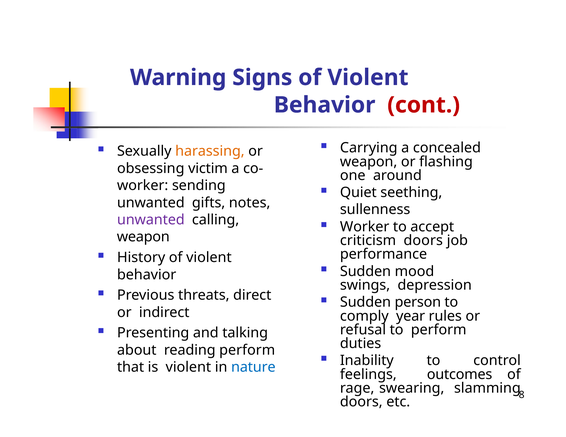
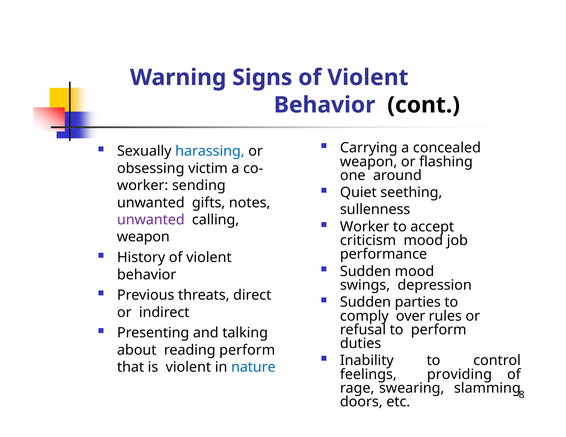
cont colour: red -> black (424, 105)
harassing colour: orange -> blue (210, 151)
criticism doors: doors -> mood (423, 241)
person: person -> parties (418, 303)
year: year -> over (411, 316)
outcomes: outcomes -> providing (459, 375)
